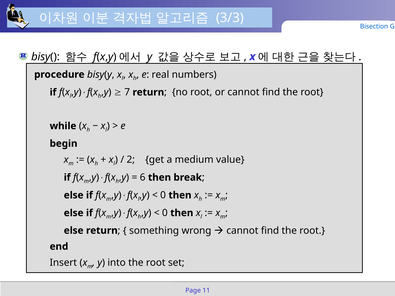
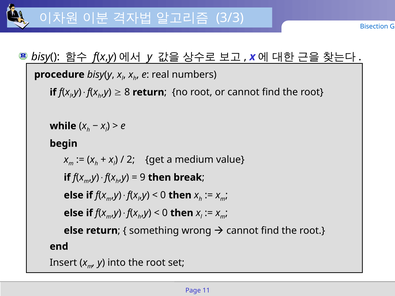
7: 7 -> 8 (127, 92)
6: 6 -> 9 (143, 178)
